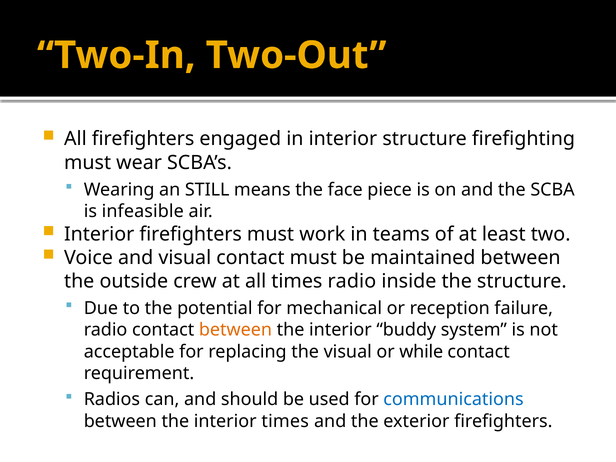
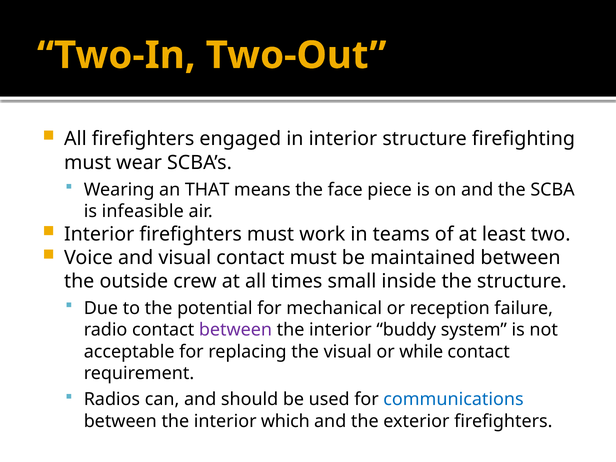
STILL: STILL -> THAT (207, 190)
times radio: radio -> small (352, 281)
between colour: orange -> purple (235, 330)
interior times: times -> which (285, 421)
